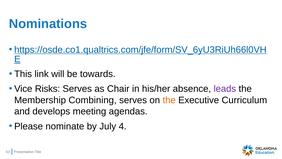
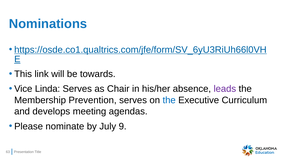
Risks: Risks -> Linda (47, 89)
Combining: Combining -> Prevention (93, 100)
the colour: orange -> blue (169, 100)
4: 4 -> 9 (123, 126)
